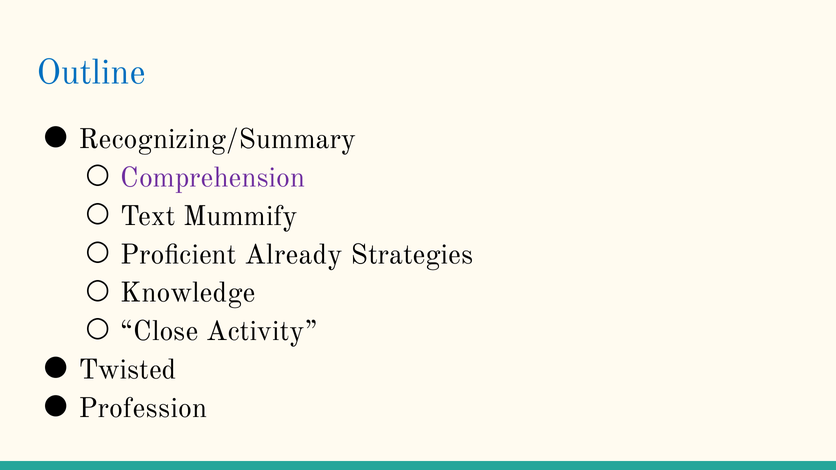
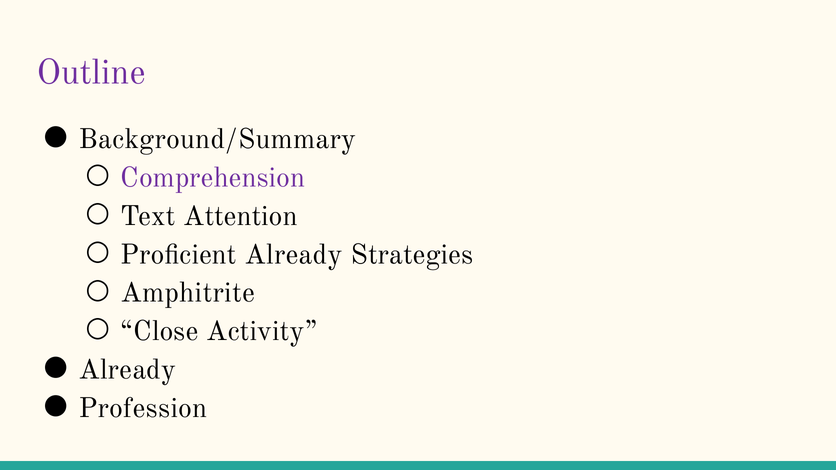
Outline colour: blue -> purple (91, 72)
Recognizing/Summary: Recognizing/Summary -> Background/Summary (217, 139)
Mummify: Mummify -> Attention (241, 216)
Knowledge: Knowledge -> Amphitrite (188, 293)
Twisted: Twisted -> Already (127, 370)
